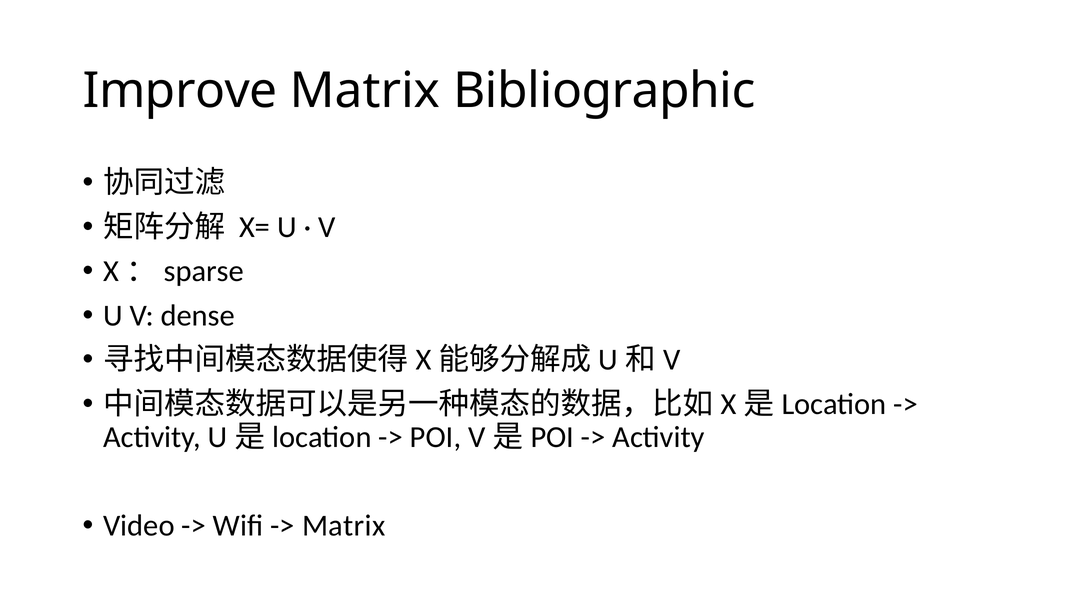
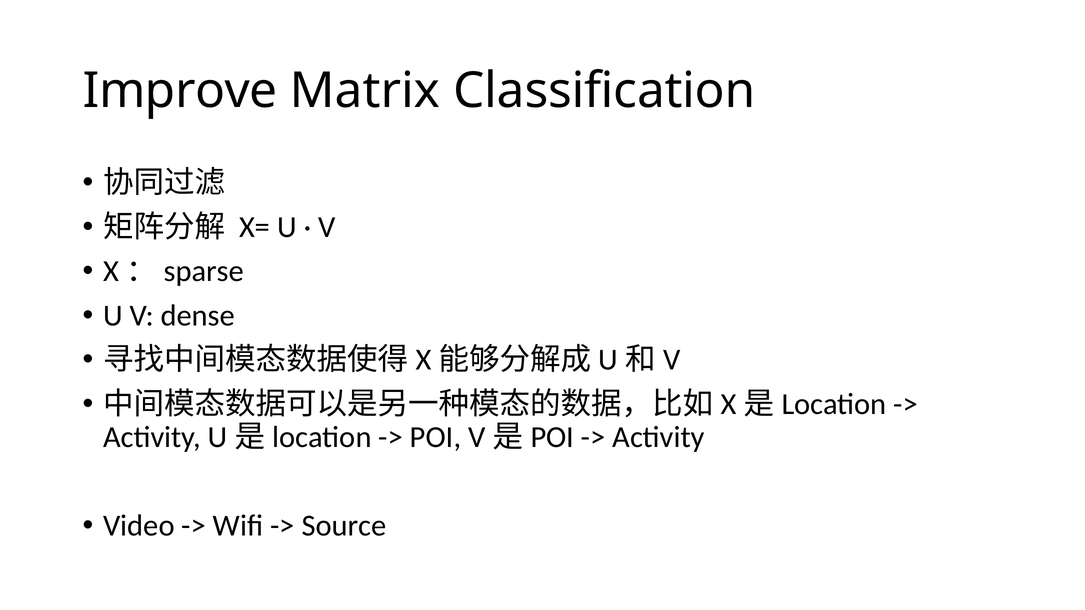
Bibliographic: Bibliographic -> Classification (604, 91)
Matrix: Matrix -> Source (344, 526)
